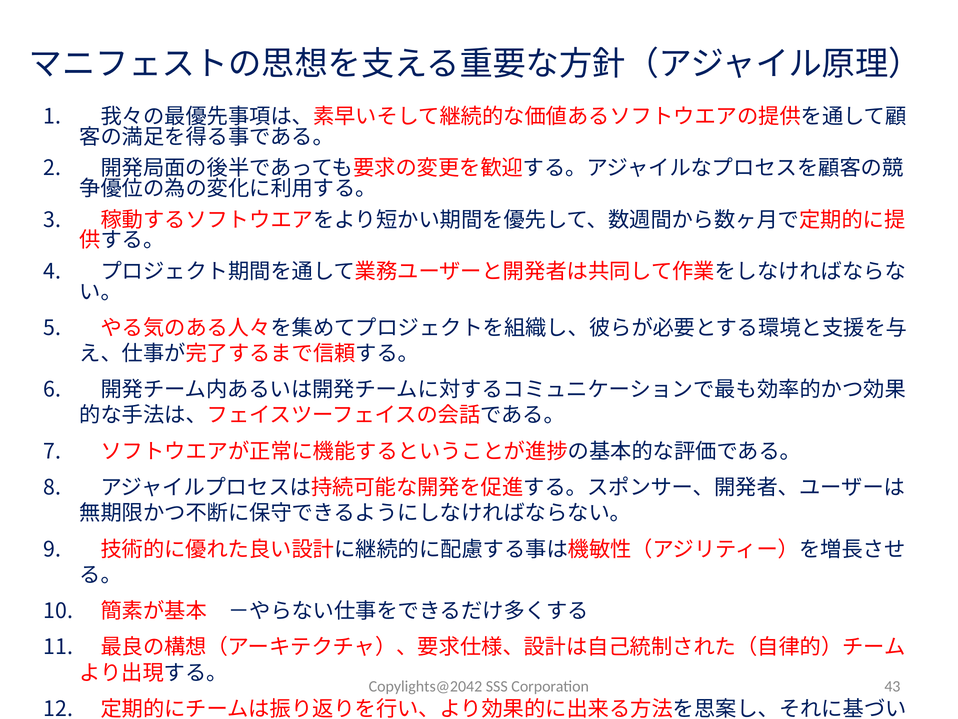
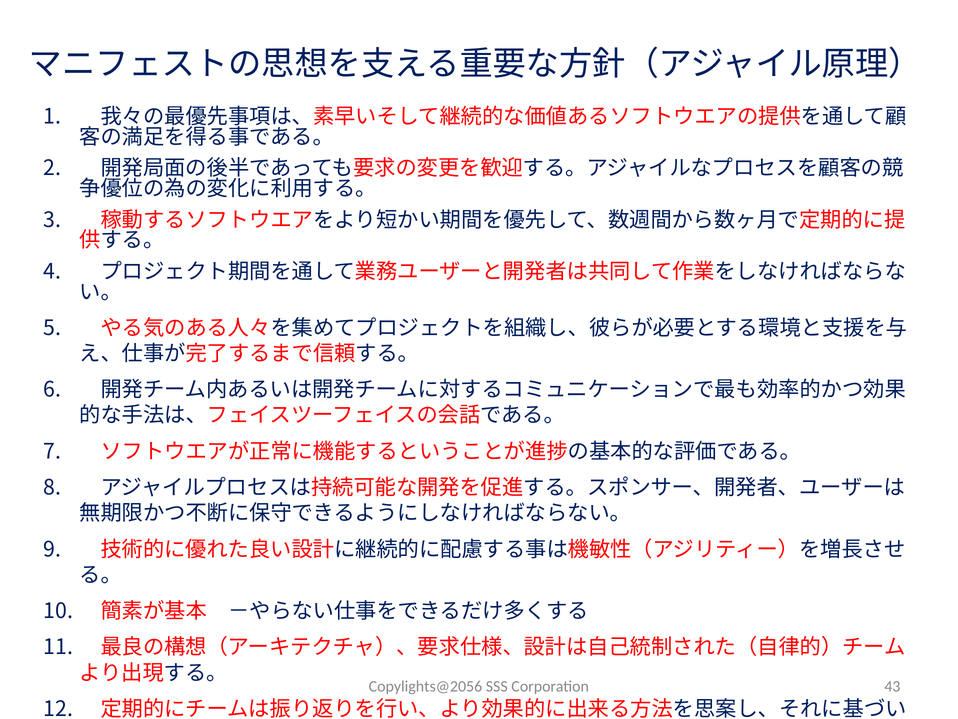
Copylights@2042: Copylights@2042 -> Copylights@2056 (425, 686)
